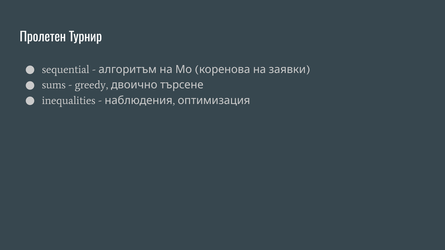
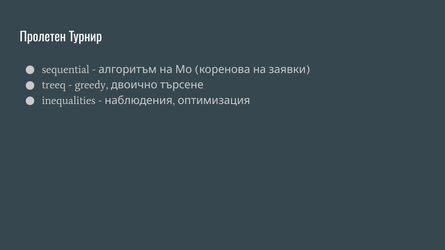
sums: sums -> treeq (54, 85)
